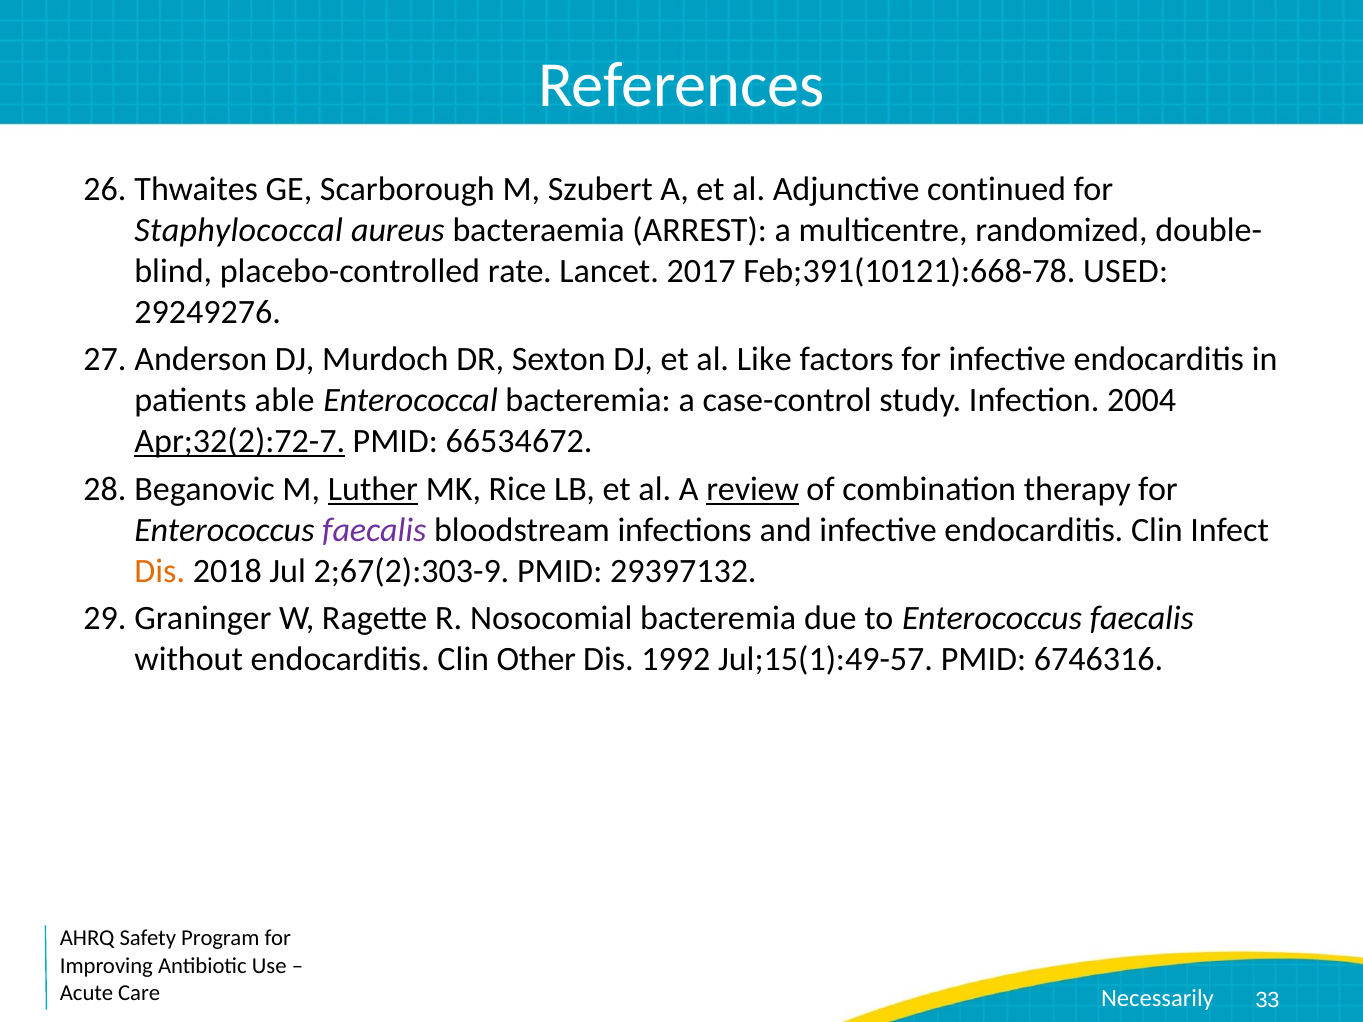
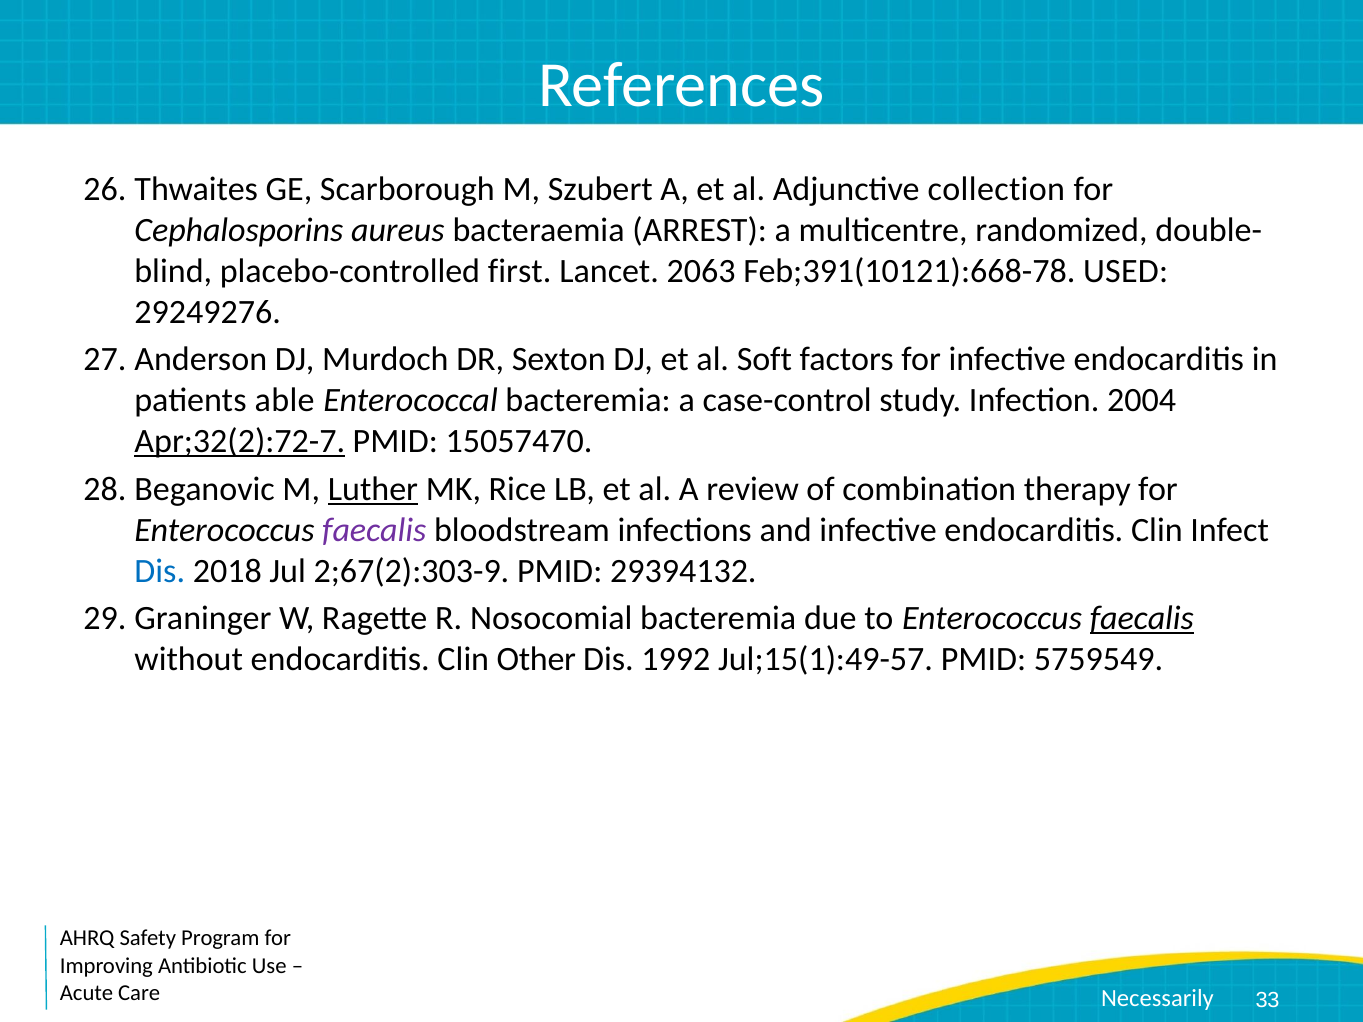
continued: continued -> collection (996, 189)
Staphylococcal: Staphylococcal -> Cephalosporins (239, 230)
rate: rate -> first (520, 271)
2017: 2017 -> 2063 (701, 271)
Like: Like -> Soft (764, 360)
66534672: 66534672 -> 15057470 (519, 442)
review underline: present -> none (753, 489)
Dis colour: orange -> blue (160, 571)
29397132: 29397132 -> 29394132 (683, 571)
faecalis underline: none -> present (1142, 619)
6746316: 6746316 -> 5759549 (1099, 660)
